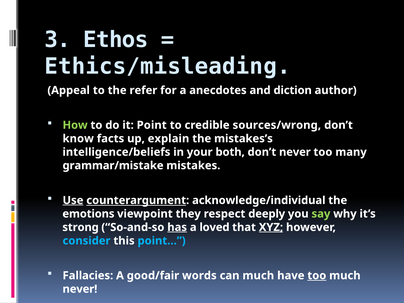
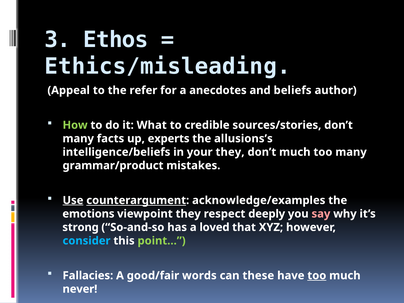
diction: diction -> beliefs (293, 90)
Point: Point -> What (152, 125)
sources/wrong: sources/wrong -> sources/stories (277, 125)
know: know -> many (78, 139)
explain: explain -> experts (169, 139)
mistakes’s: mistakes’s -> allusions’s (243, 139)
your both: both -> they (230, 152)
don’t never: never -> much (295, 152)
grammar/mistake: grammar/mistake -> grammar/product (113, 166)
acknowledge/individual: acknowledge/individual -> acknowledge/examples (259, 200)
say colour: light green -> pink (321, 214)
has underline: present -> none (177, 227)
XYZ underline: present -> none (271, 227)
point… colour: light blue -> light green (162, 241)
can much: much -> these (258, 276)
